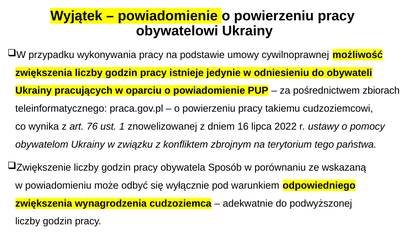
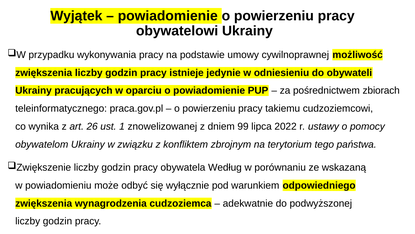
76: 76 -> 26 (92, 126)
16: 16 -> 99 (243, 126)
Sposób: Sposób -> Według (225, 167)
